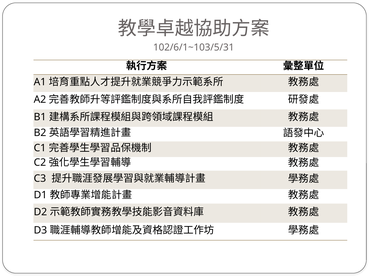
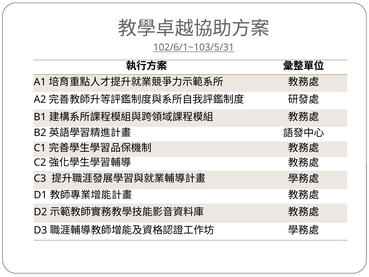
102/6/1~103/5/31 underline: none -> present (194, 47)
